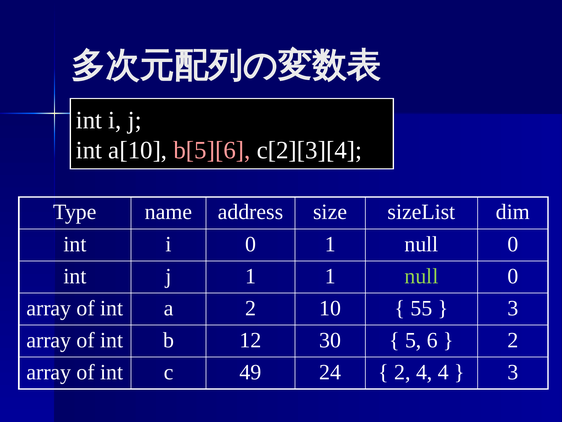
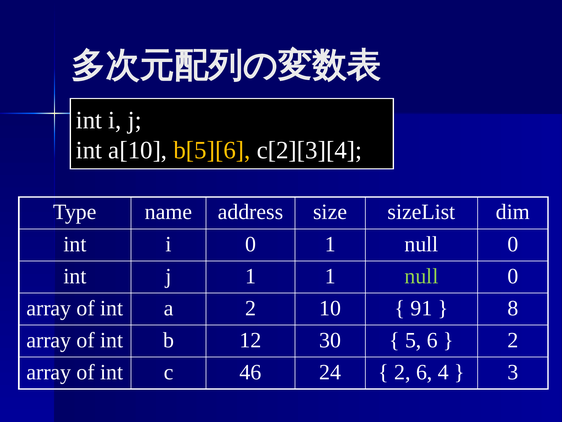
b[5][6 colour: pink -> yellow (212, 150)
55: 55 -> 91 (421, 308)
3: 3 -> 8 (513, 308)
49: 49 -> 46 (251, 372)
2 4: 4 -> 6 (424, 372)
